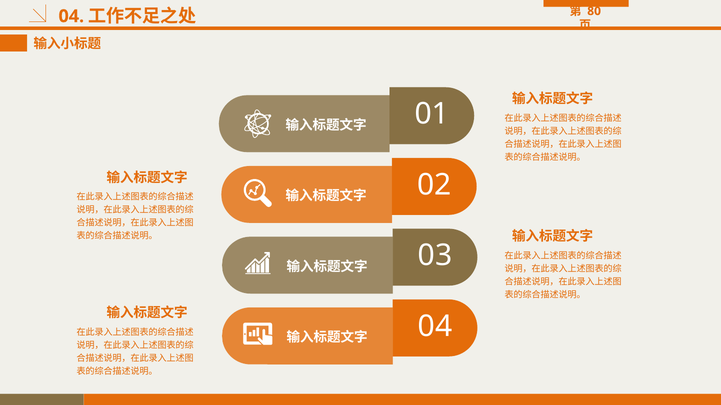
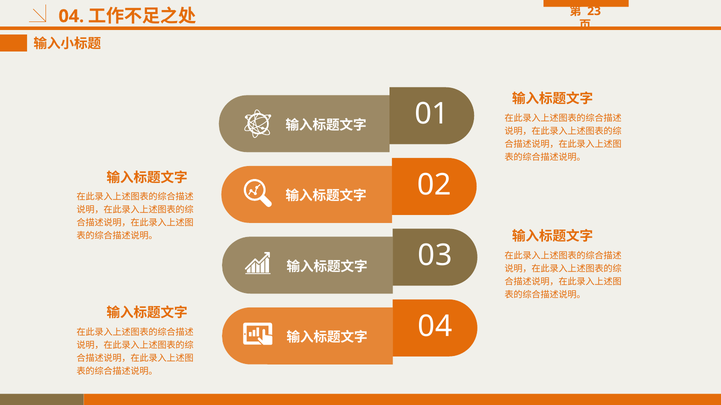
80: 80 -> 23 (594, 11)
